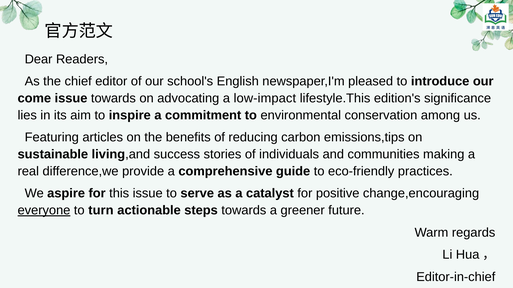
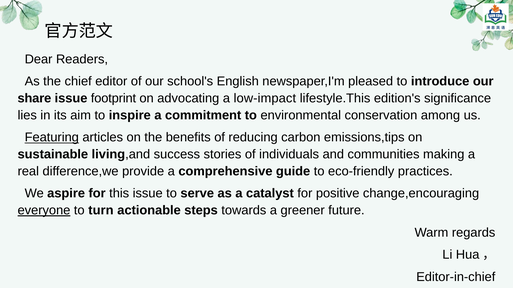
come: come -> share (34, 98)
issue towards: towards -> footprint (113, 98)
Featuring underline: none -> present (52, 138)
